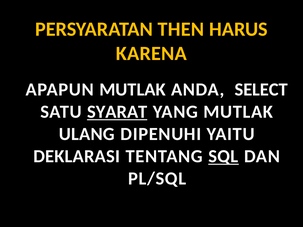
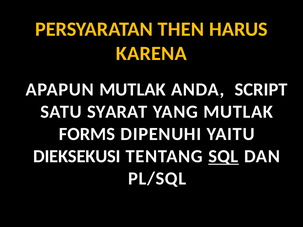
SELECT: SELECT -> SCRIPT (261, 90)
SYARAT underline: present -> none (117, 112)
ULANG: ULANG -> FORMS (87, 134)
DEKLARASI: DEKLARASI -> DIEKSEKUSI (77, 156)
